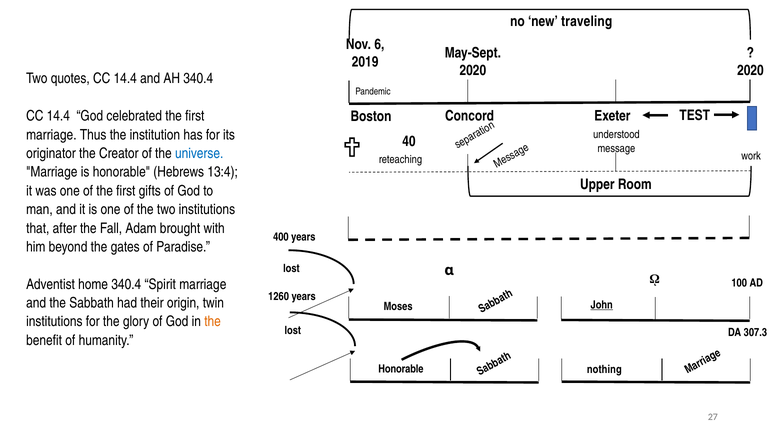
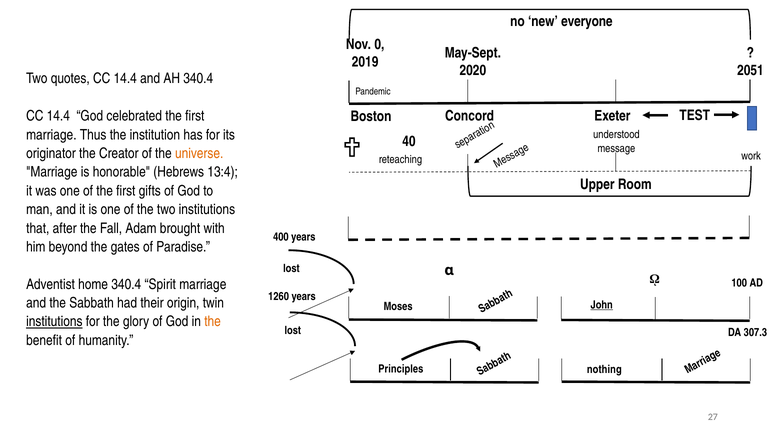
traveling: traveling -> everyone (587, 21)
6: 6 -> 0 (379, 45)
2020: 2020 -> 2051 (750, 71)
universe colour: blue -> orange (199, 153)
institutions underline: none -> present (54, 322)
Honorable: Honorable -> Principles (401, 369)
